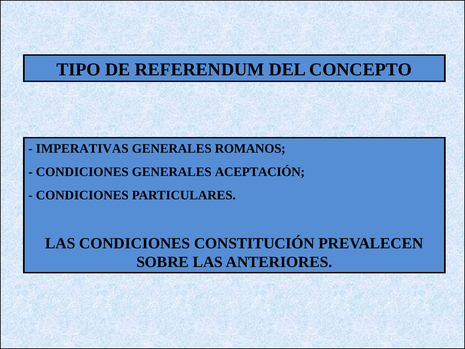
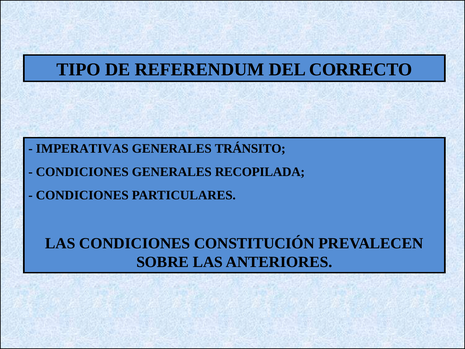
CONCEPTO: CONCEPTO -> CORRECTO (361, 69)
ROMANOS: ROMANOS -> TRÁNSITO (250, 149)
ACEPTACIÓN: ACEPTACIÓN -> RECOPILADA (260, 172)
